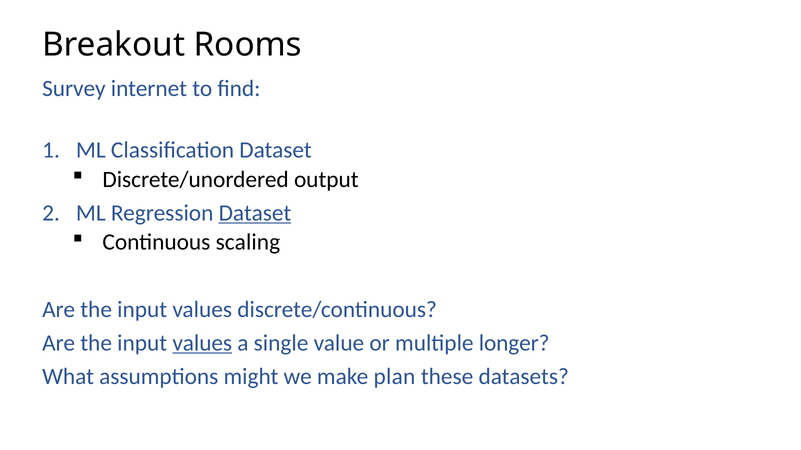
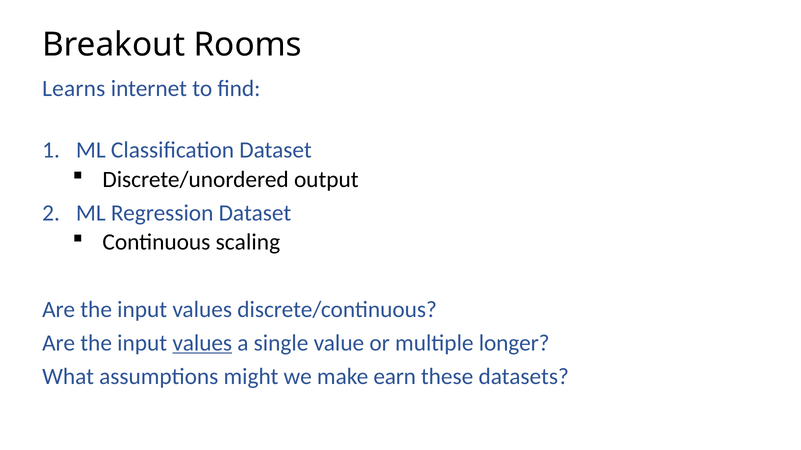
Survey: Survey -> Learns (74, 89)
Dataset underline: present -> none (255, 213)
plan: plan -> earn (395, 377)
